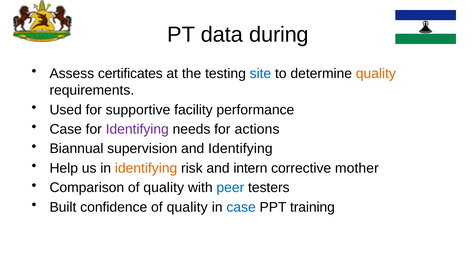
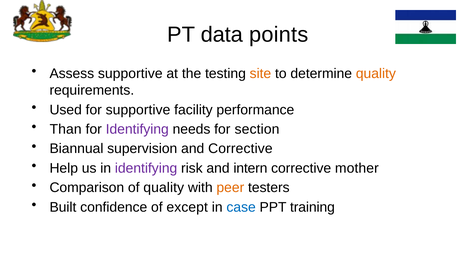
during: during -> points (279, 35)
Assess certificates: certificates -> supportive (130, 74)
site colour: blue -> orange (260, 74)
Case: Case -> Than (66, 129)
actions: actions -> section (257, 129)
and Identifying: Identifying -> Corrective (240, 149)
identifying colour: orange -> purple (146, 168)
peer colour: blue -> orange (230, 187)
confidence of quality: quality -> except (187, 207)
